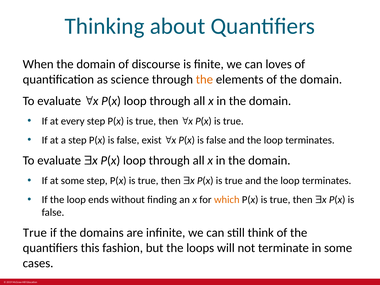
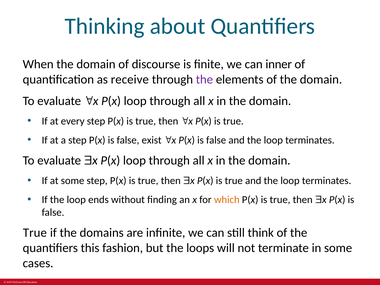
loves: loves -> inner (279, 64)
science: science -> receive (130, 79)
the colour: orange -> purple (204, 79)
